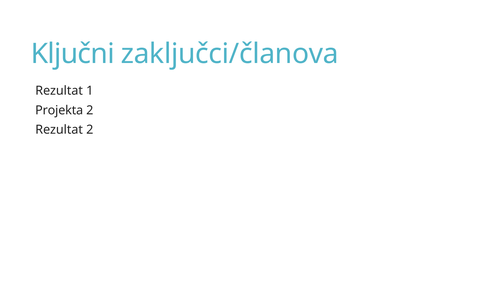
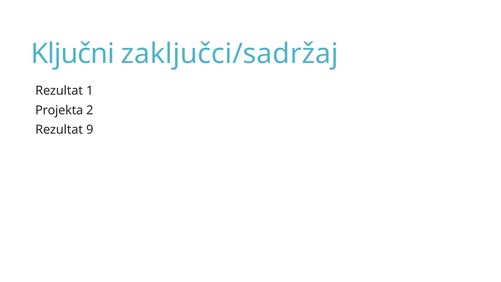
zaključci/članova: zaključci/članova -> zaključci/sadržaj (230, 54)
Rezultat 2: 2 -> 9 (90, 130)
